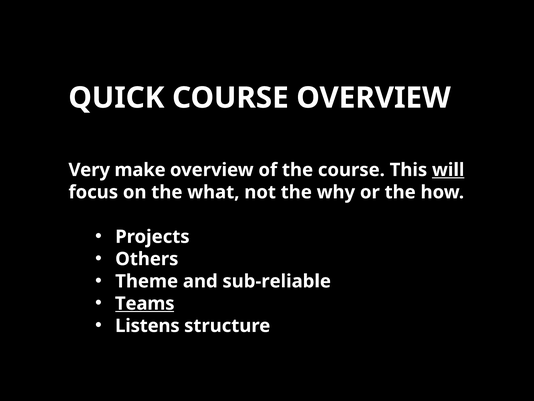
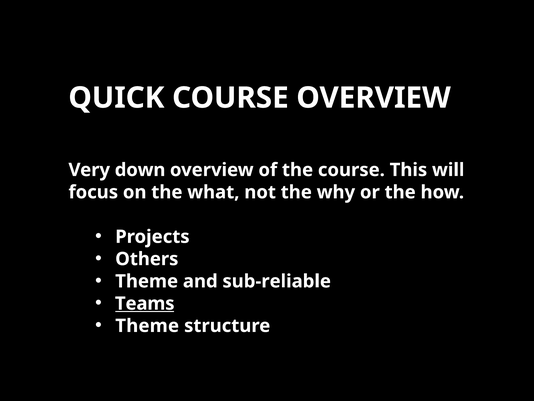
make: make -> down (140, 170)
will underline: present -> none (448, 170)
Listens: Listens -> Theme (147, 325)
